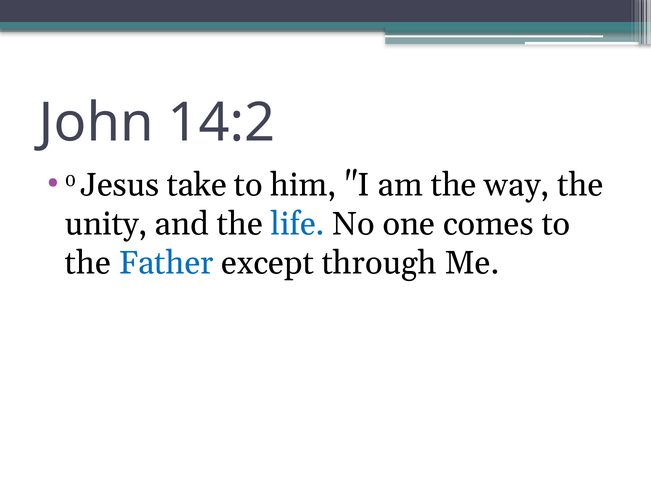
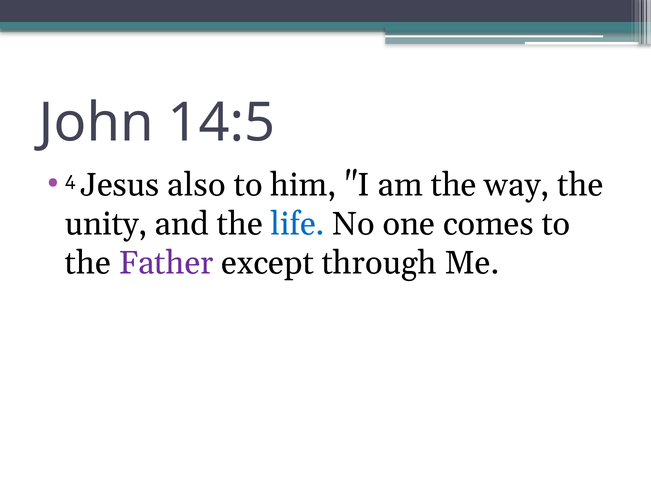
14:2: 14:2 -> 14:5 (222, 123)
0: 0 -> 4 (70, 180)
take: take -> also (197, 185)
Father colour: blue -> purple (166, 263)
